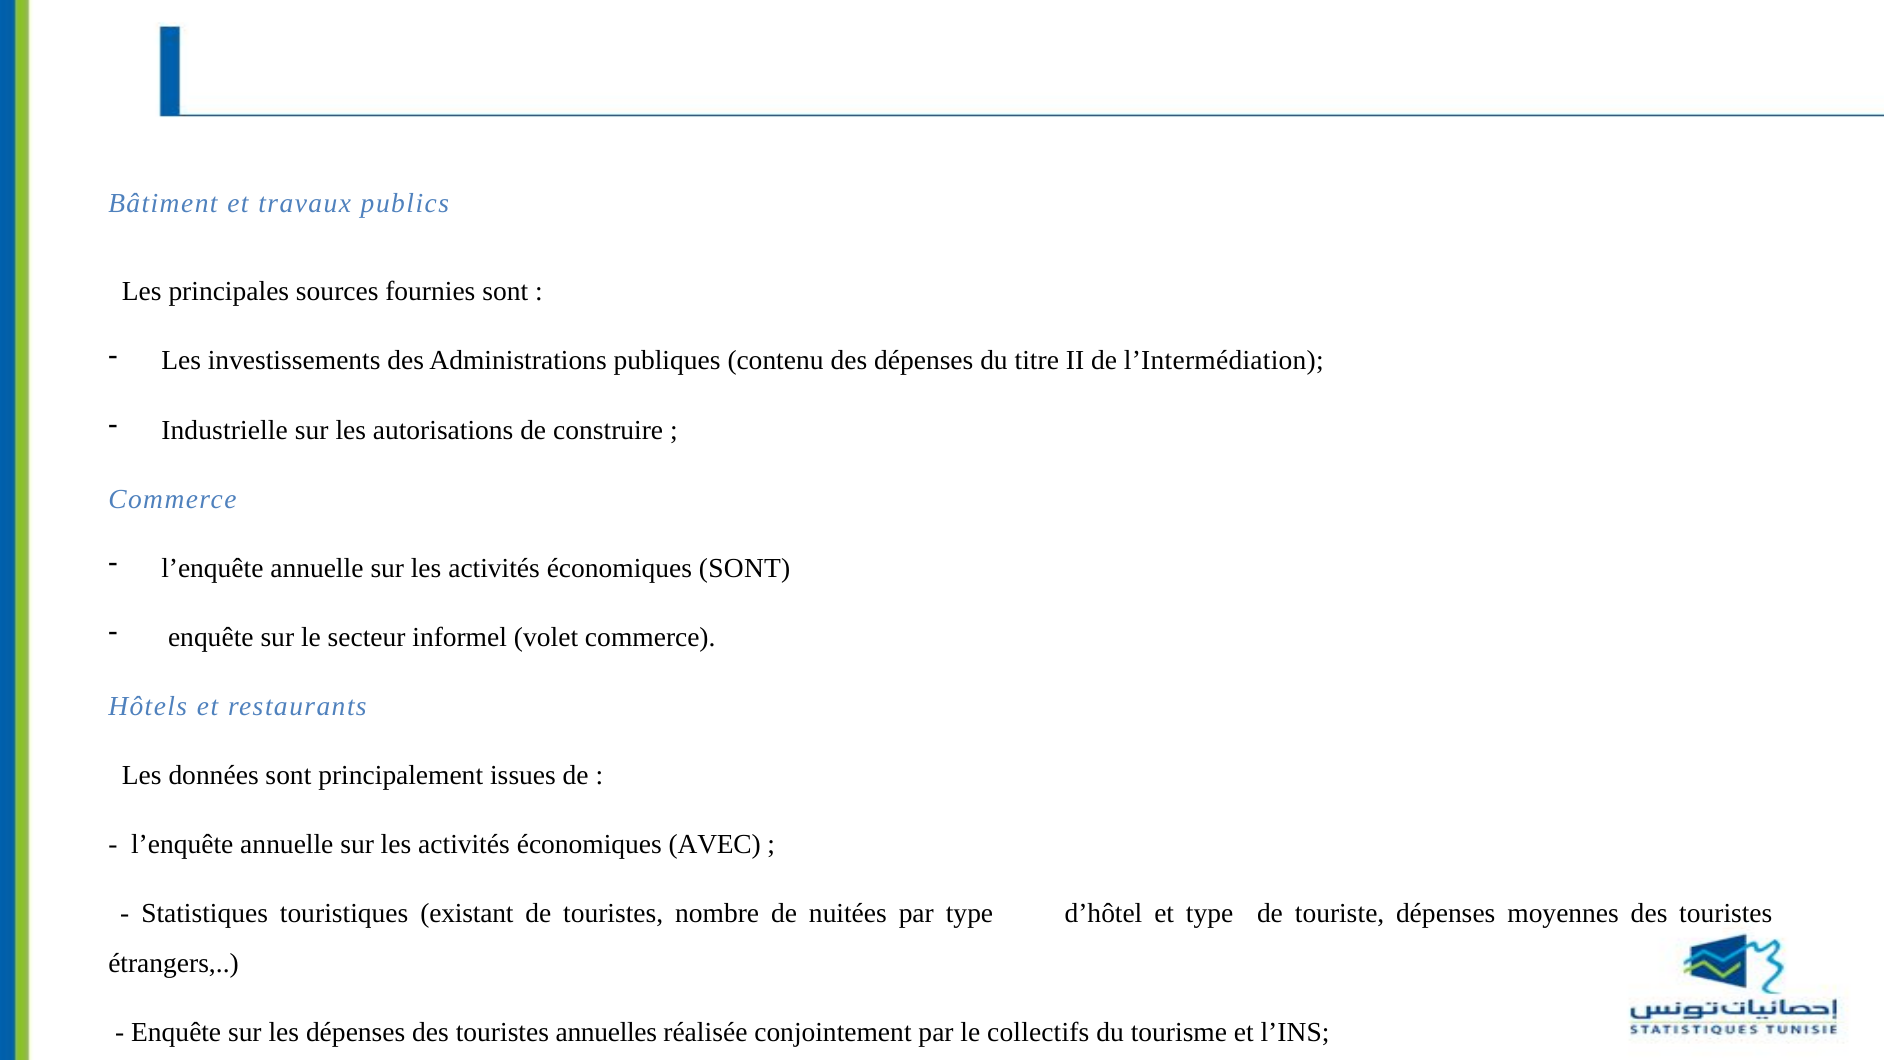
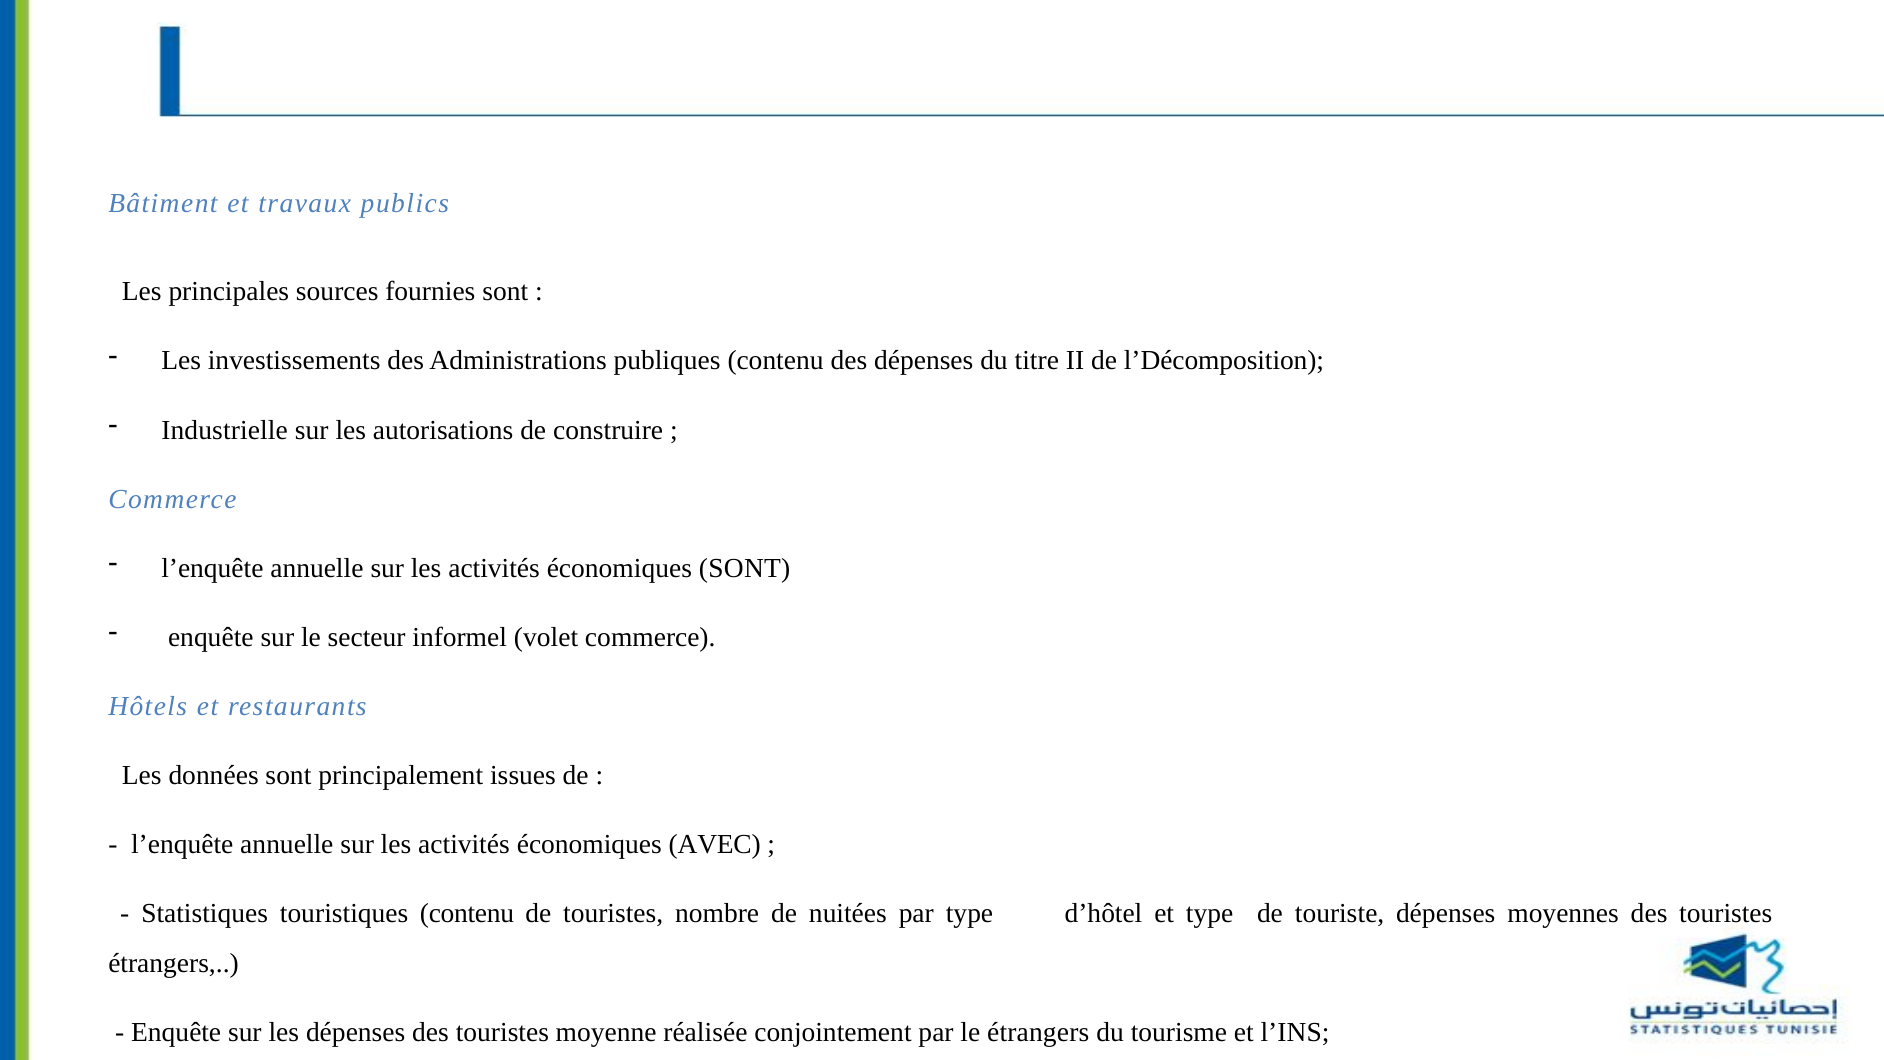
l’Intermédiation: l’Intermédiation -> l’Décomposition (1224, 361)
touristiques existant: existant -> contenu (467, 913)
annuelles: annuelles -> moyenne (606, 1032)
le collectifs: collectifs -> étrangers (1038, 1032)
